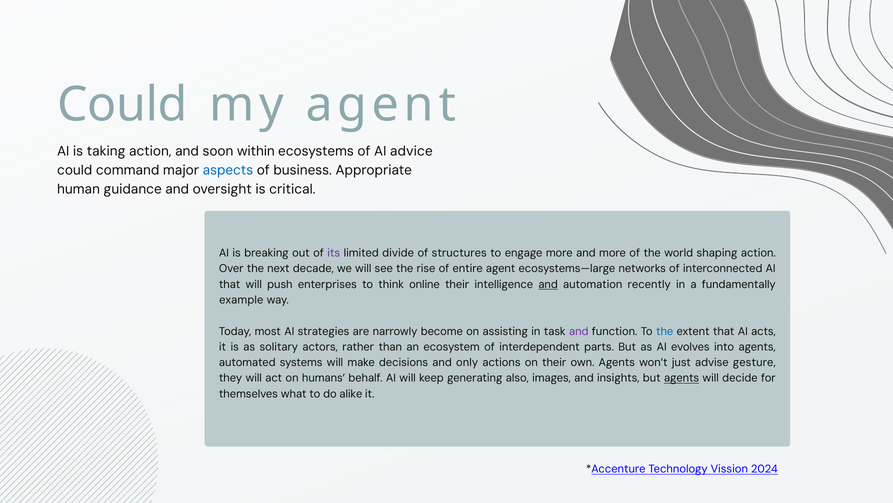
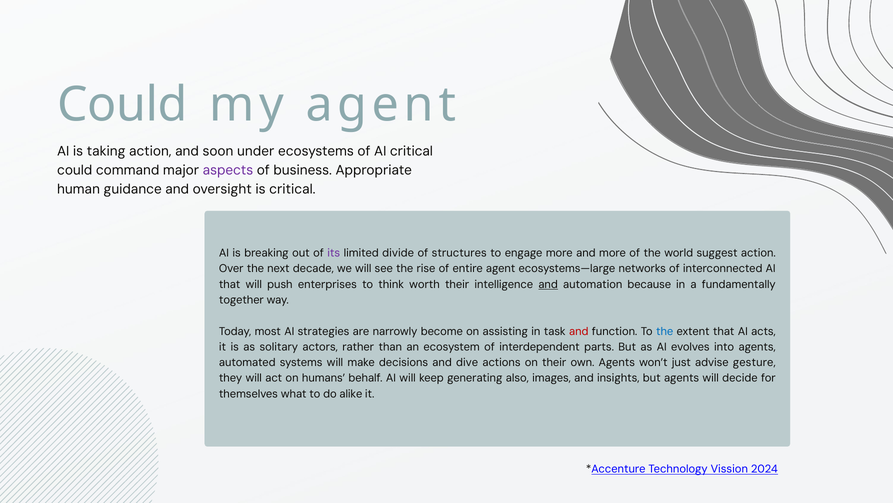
within: within -> under (256, 151)
AI advice: advice -> critical (411, 151)
aspects colour: blue -> purple (228, 170)
shaping: shaping -> suggest (717, 253)
online: online -> worth (424, 284)
recently: recently -> because (649, 284)
example: example -> together (241, 300)
and colour: purple -> red (579, 331)
only: only -> dive (467, 362)
agents underline: present -> none (682, 378)
